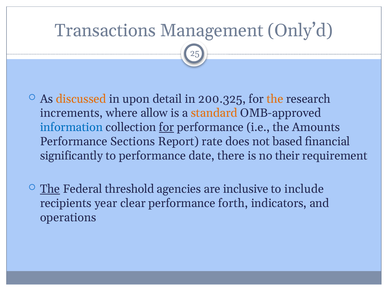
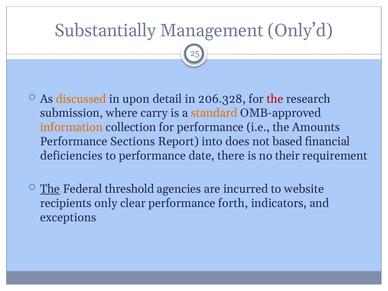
Transactions: Transactions -> Substantially (105, 31)
200.325: 200.325 -> 206.328 (222, 99)
the colour: orange -> red (275, 99)
increments: increments -> submission (71, 113)
allow: allow -> carry (154, 113)
information colour: blue -> orange (71, 127)
for underline: present -> none (167, 127)
rate: rate -> into (212, 142)
significantly: significantly -> deficiencies (71, 156)
inclusive: inclusive -> incurred (246, 189)
include: include -> website (304, 189)
year: year -> only (106, 203)
operations: operations -> exceptions (68, 217)
